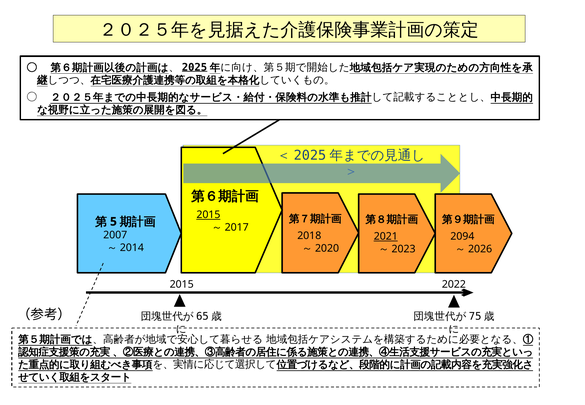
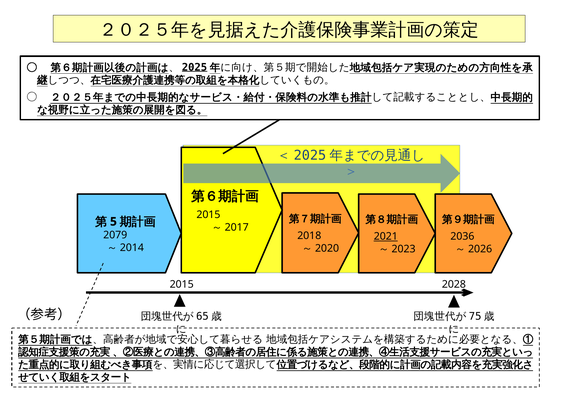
2015 underline: present -> none (208, 215)
2007: 2007 -> 2079 (115, 235)
2094: 2094 -> 2036 (462, 236)
2022: 2022 -> 2028 (454, 284)
